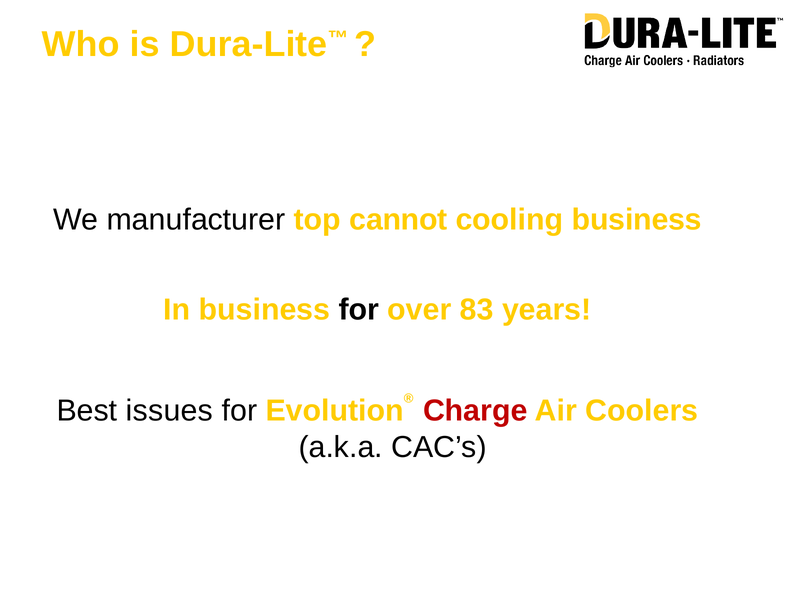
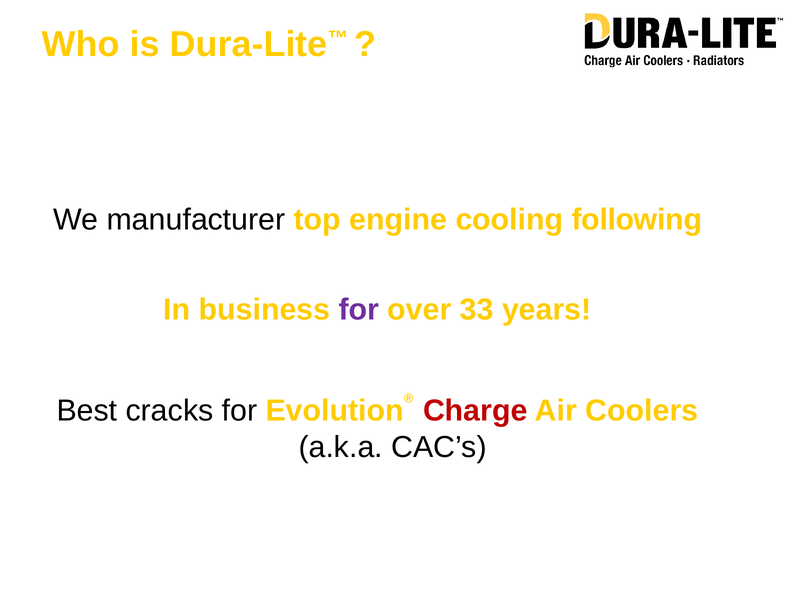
cannot: cannot -> engine (398, 220)
cooling business: business -> following (637, 220)
for colour: black -> purple (359, 310)
83: 83 -> 33 (477, 310)
issues: issues -> cracks (170, 411)
